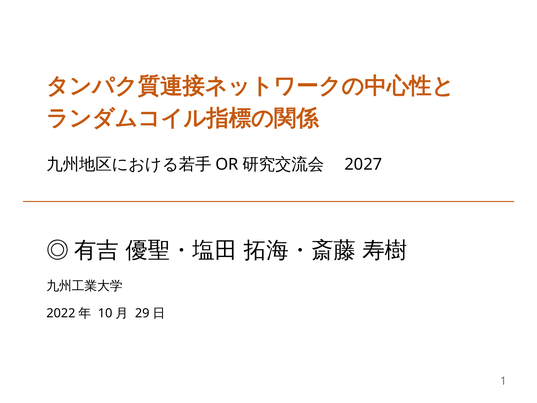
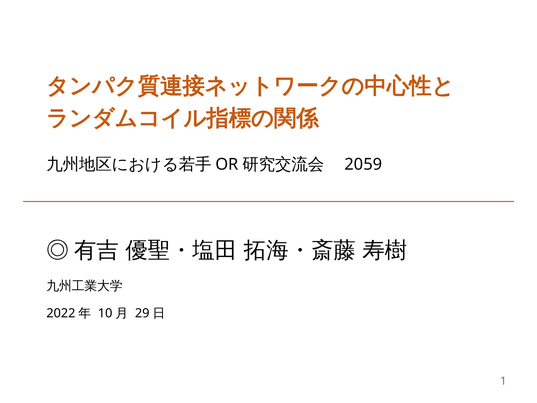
2027: 2027 -> 2059 (363, 164)
